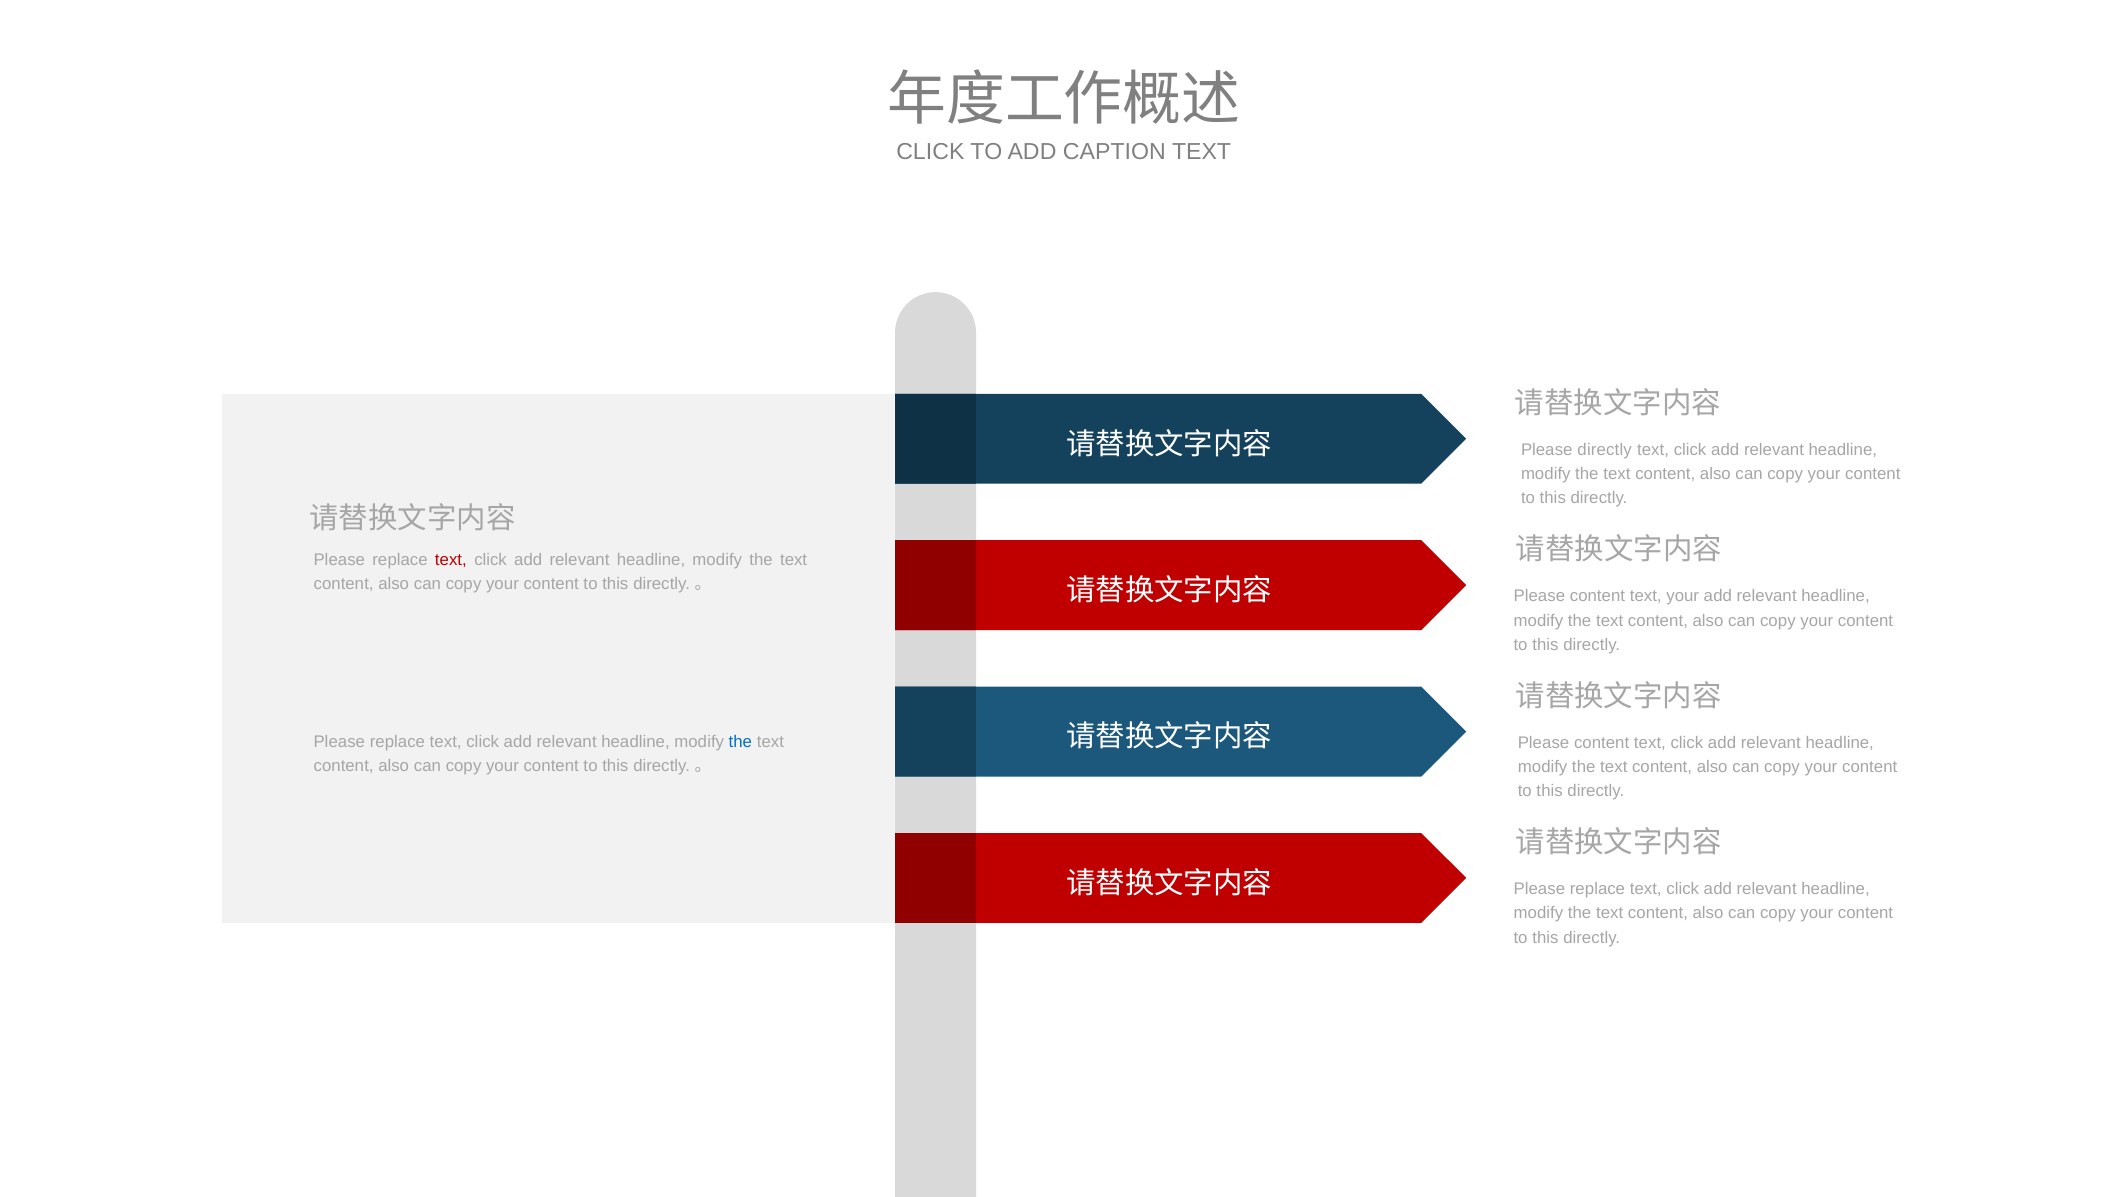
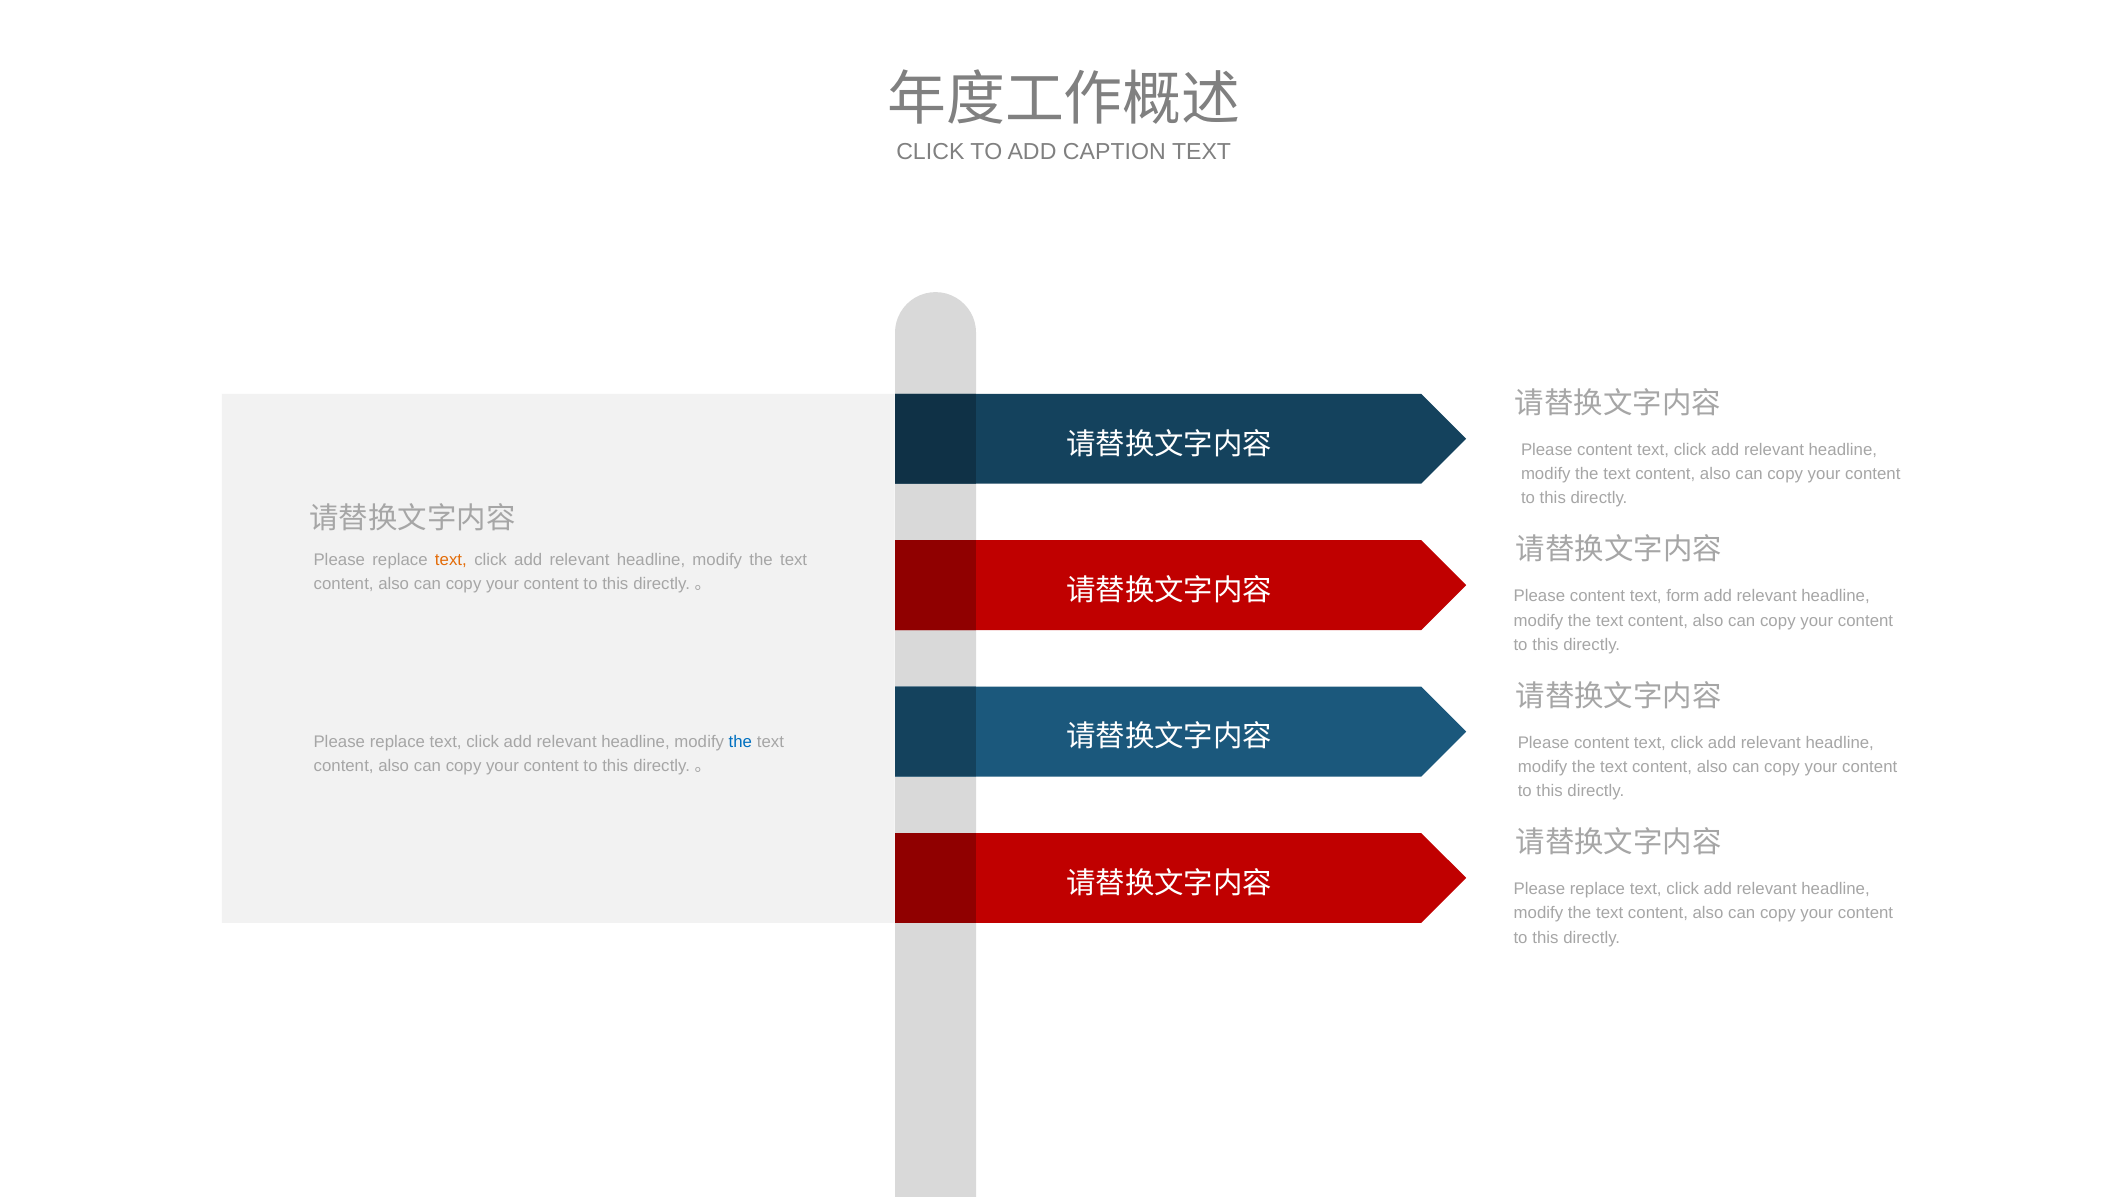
directly: directly -> content (1605, 450)
text colour: red -> orange (451, 560)
text your: your -> form (1683, 596)
